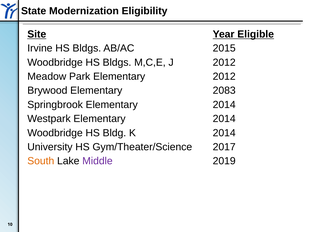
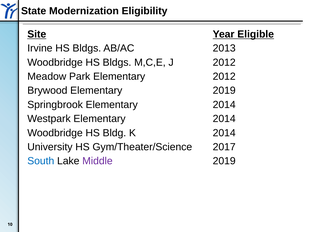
2015: 2015 -> 2013 (224, 48)
Elementary 2083: 2083 -> 2019 (224, 90)
South colour: orange -> blue (41, 161)
